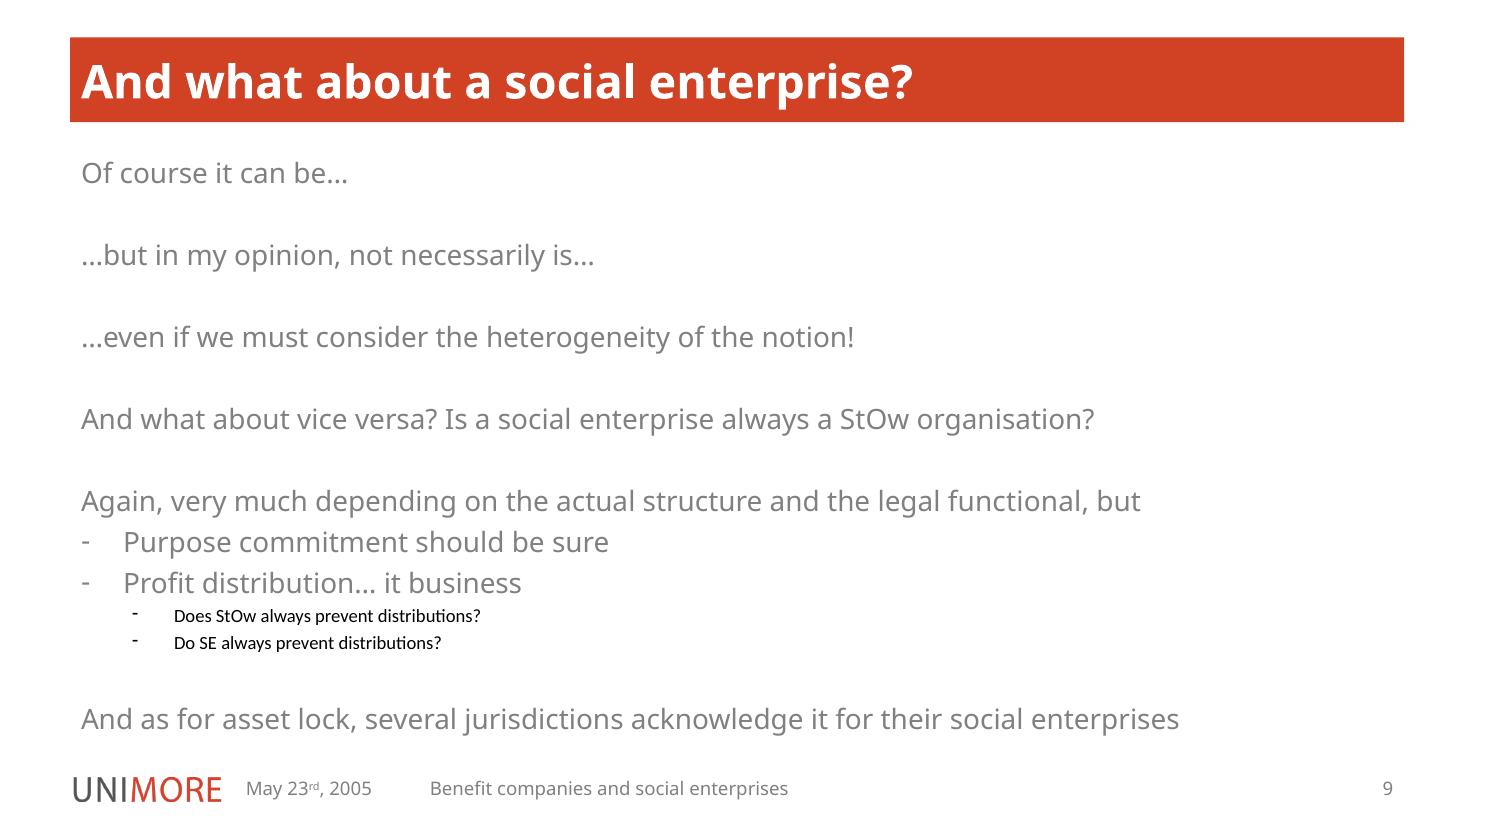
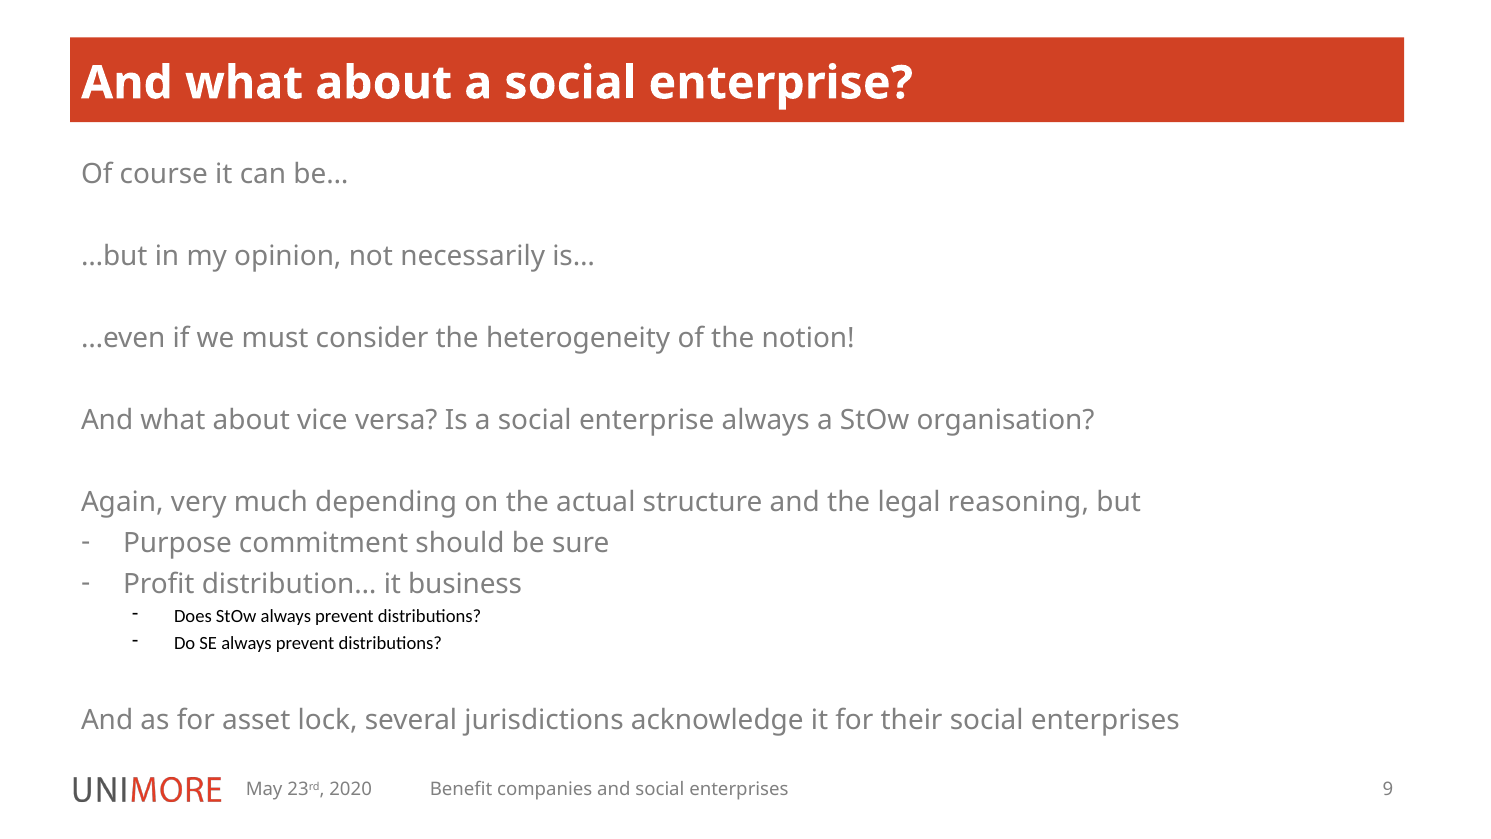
functional: functional -> reasoning (1018, 502)
2005: 2005 -> 2020 (351, 789)
